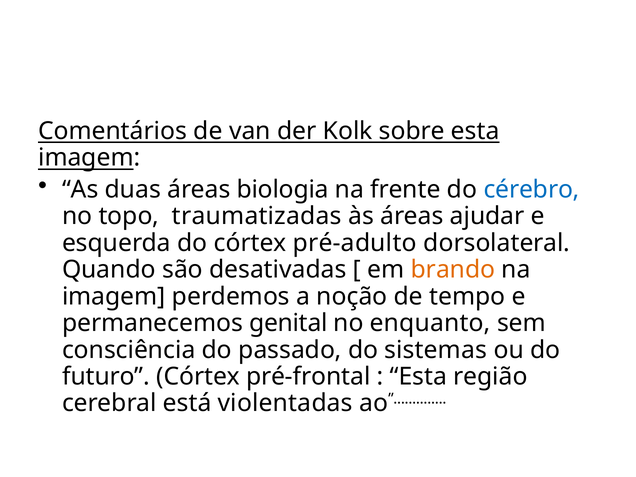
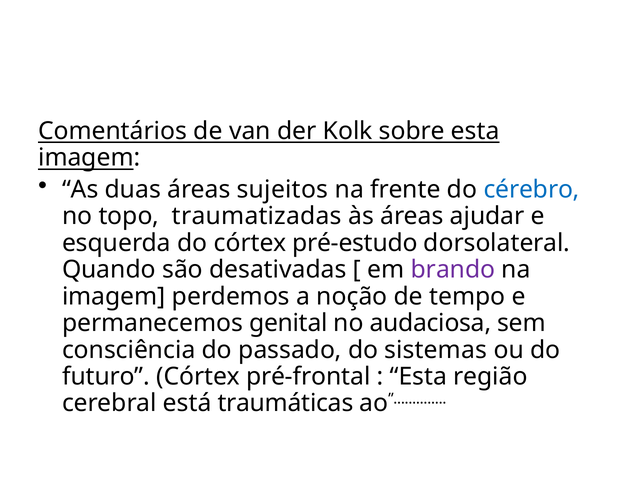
biologia: biologia -> sujeitos (283, 190)
pré-adulto: pré-adulto -> pré-estudo (355, 243)
brando colour: orange -> purple (453, 270)
enquanto: enquanto -> audaciosa (430, 323)
violentadas: violentadas -> traumáticas (285, 403)
